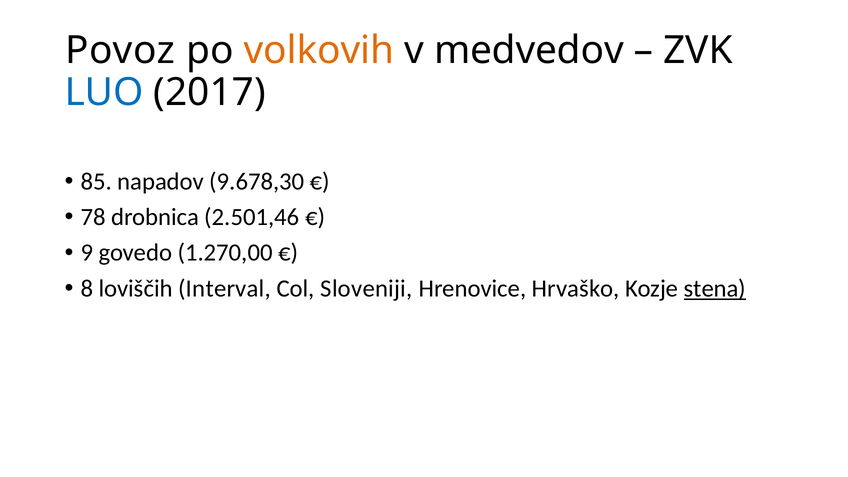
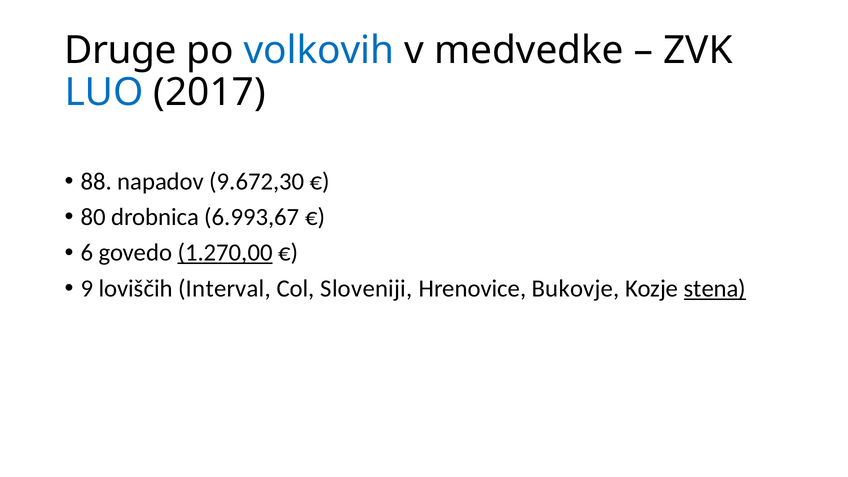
Povoz: Povoz -> Druge (121, 50)
volkovih colour: orange -> blue (319, 50)
medvedov: medvedov -> medvedke (529, 50)
85: 85 -> 88 (96, 182)
9.678,30: 9.678,30 -> 9.672,30 (257, 182)
78: 78 -> 80 (93, 217)
2.501,46: 2.501,46 -> 6.993,67 (252, 217)
9: 9 -> 6 (87, 253)
1.270,00 underline: none -> present (225, 253)
8: 8 -> 9 (87, 288)
Hrvaško: Hrvaško -> Bukovje (576, 288)
